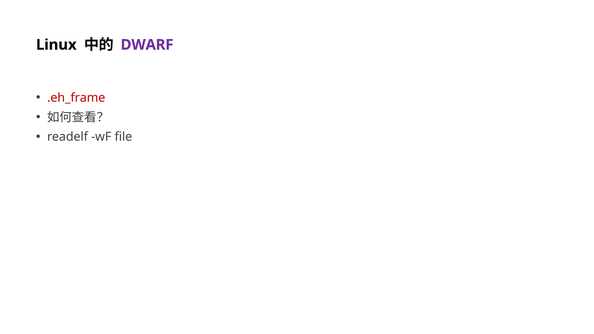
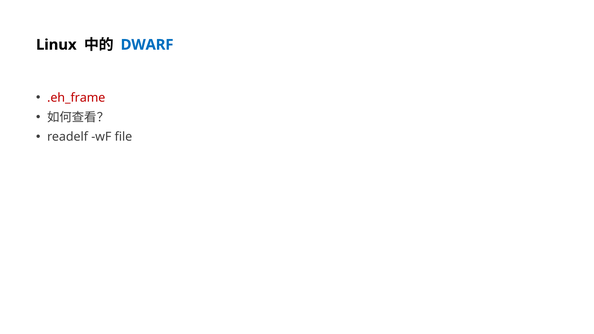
DWARF colour: purple -> blue (147, 45)
